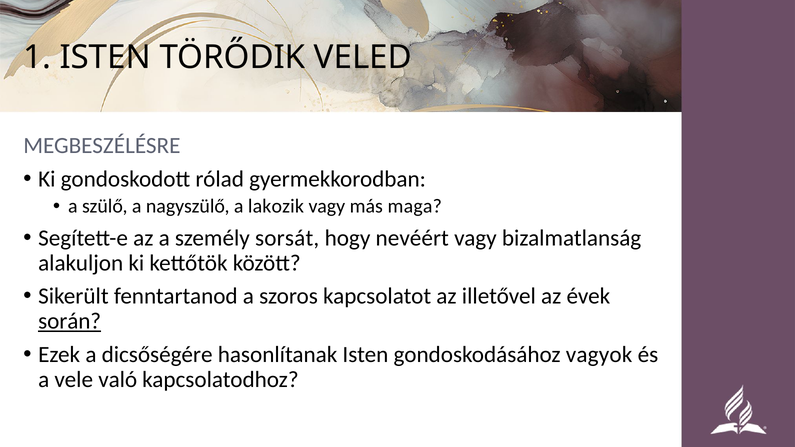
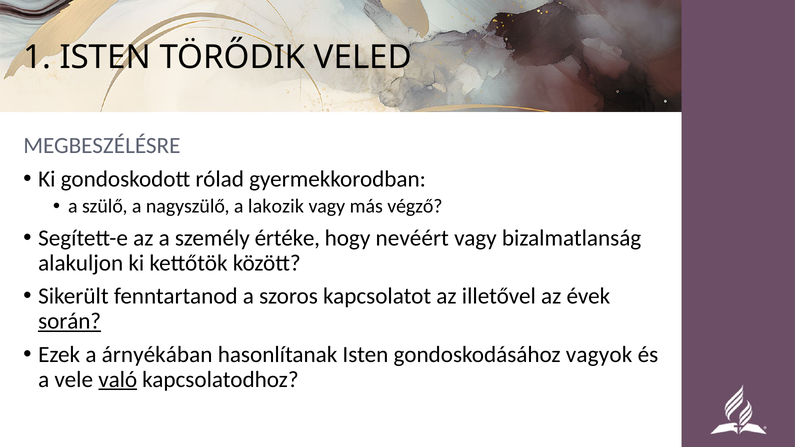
maga: maga -> végző (415, 207)
sorsát: sorsát -> értéke (287, 238)
dicsőségére: dicsőségére -> árnyékában (157, 355)
való underline: none -> present (118, 380)
